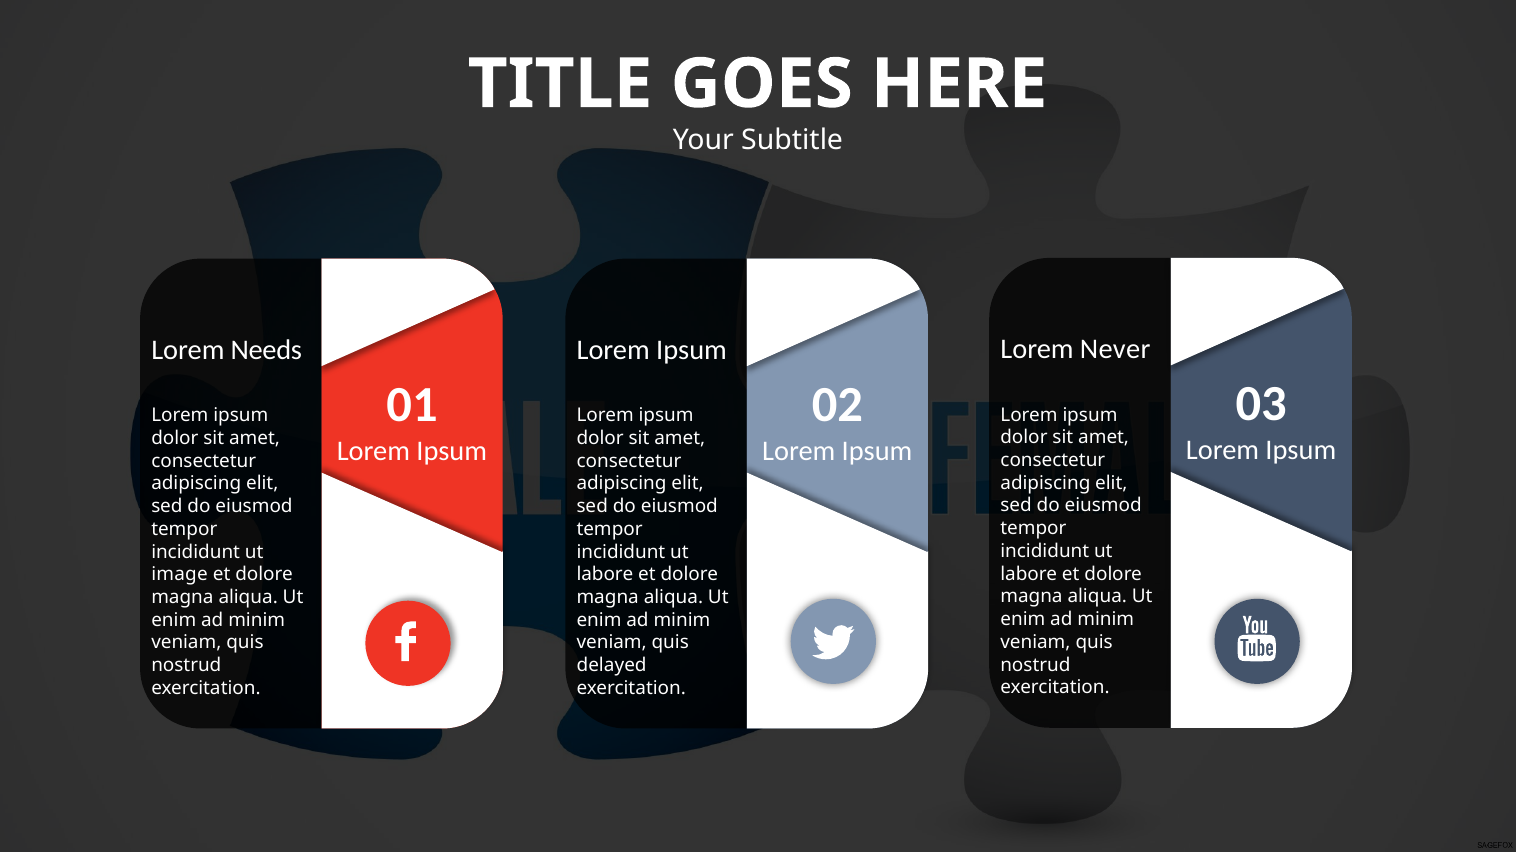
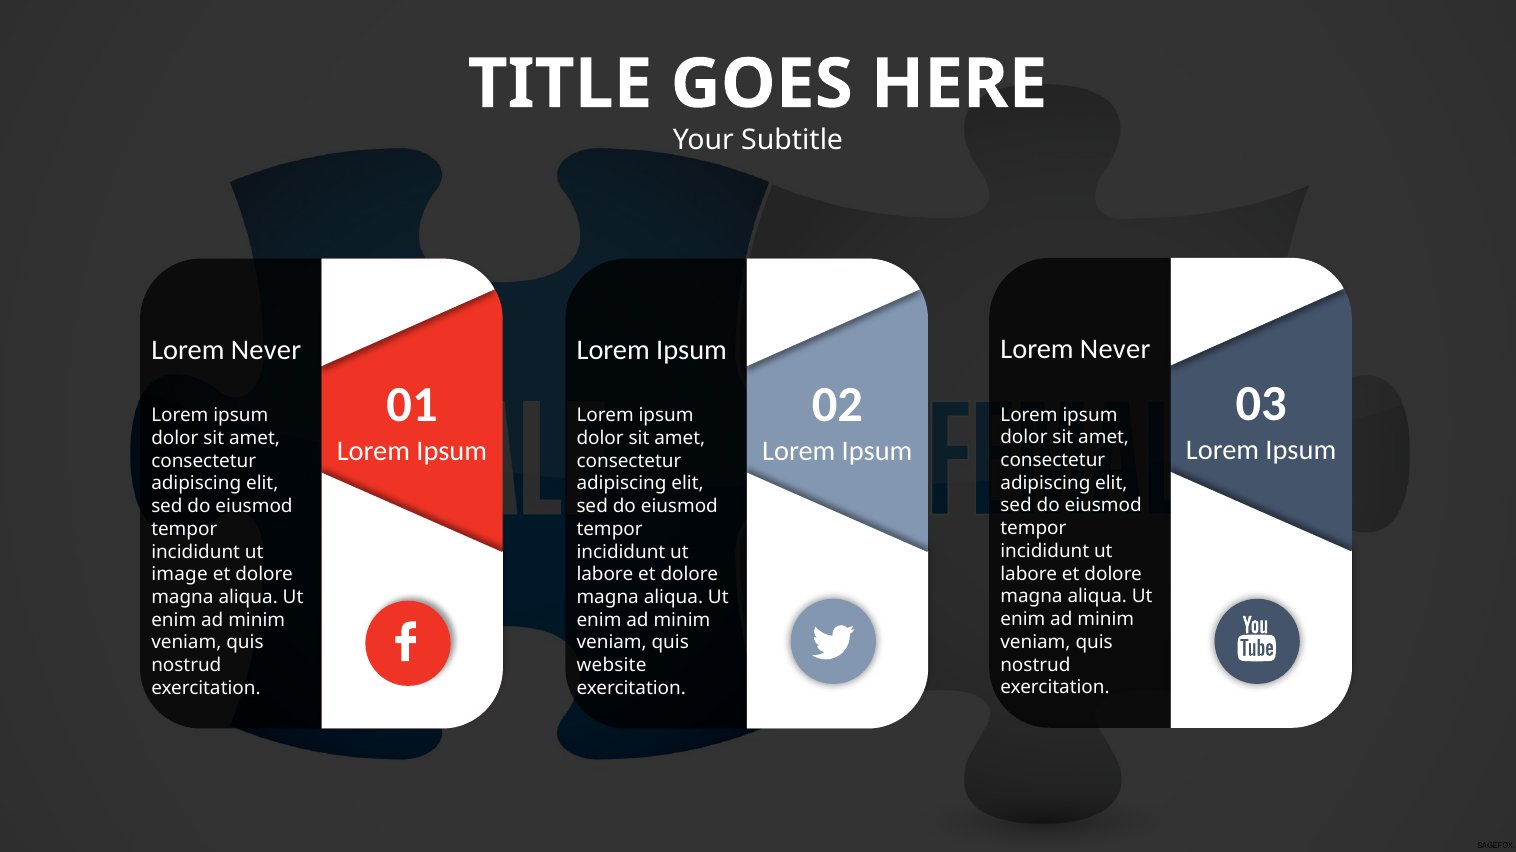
Needs: Needs -> Never (266, 350)
delayed: delayed -> website (612, 666)
